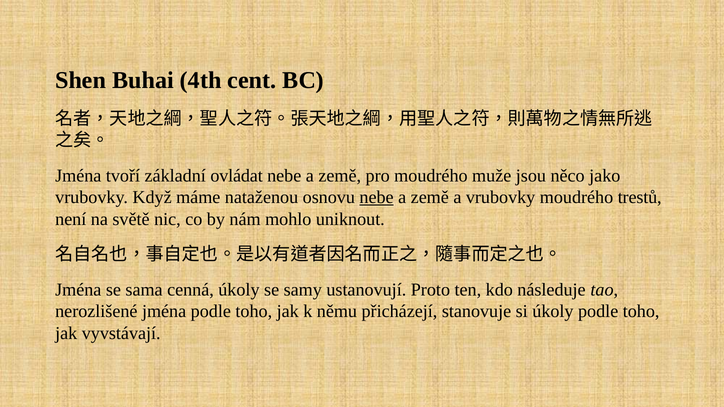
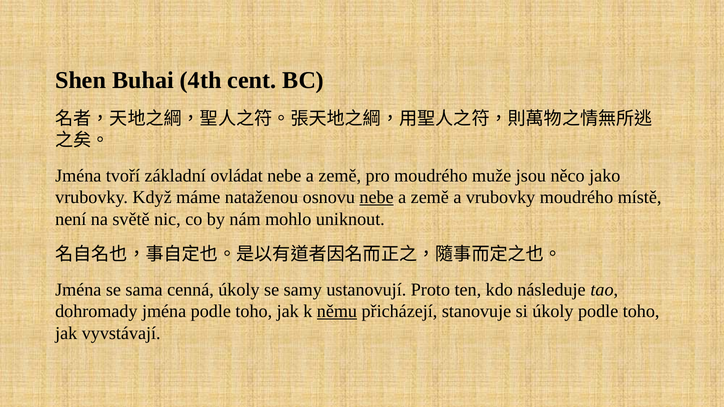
trestů: trestů -> místě (640, 197)
nerozlišené: nerozlišené -> dohromady (96, 312)
němu underline: none -> present (337, 312)
